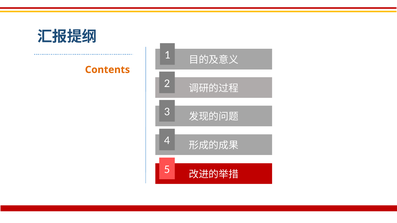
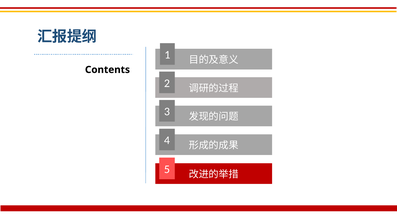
Contents colour: orange -> black (107, 70)
